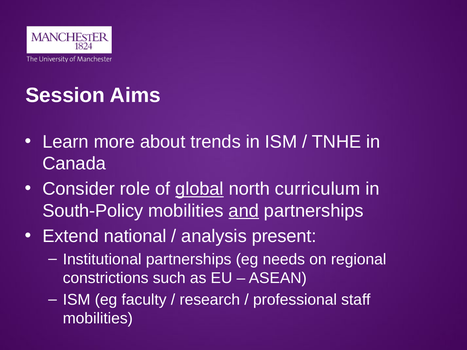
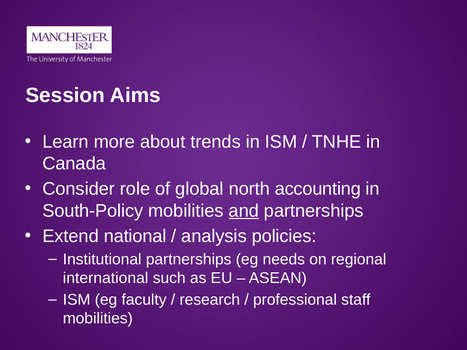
global underline: present -> none (199, 189)
curriculum: curriculum -> accounting (318, 189)
present: present -> policies (284, 236)
constrictions: constrictions -> international (106, 278)
